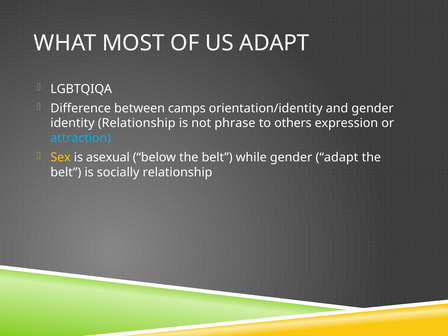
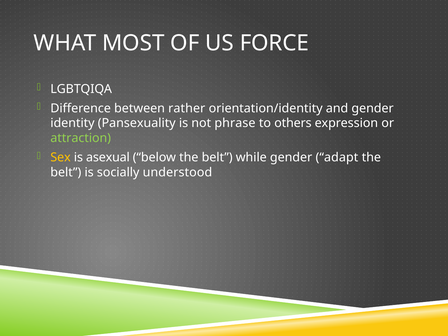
US ADAPT: ADAPT -> FORCE (274, 43)
camps: camps -> rather (187, 108)
identity Relationship: Relationship -> Pansexuality (137, 123)
attraction colour: light blue -> light green (81, 138)
socially relationship: relationship -> understood (177, 172)
